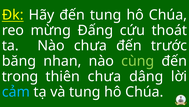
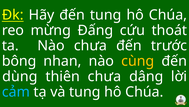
băng: băng -> bông (19, 61)
cùng colour: light green -> yellow (138, 61)
trong: trong -> dùng (20, 76)
